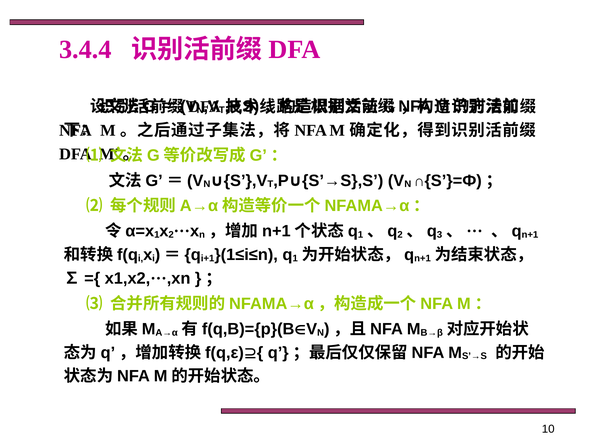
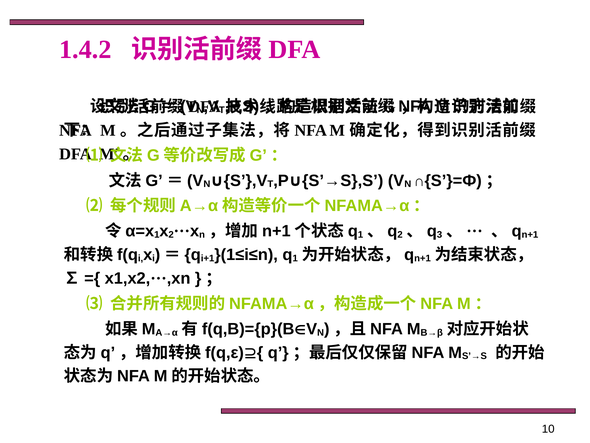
3.4.4: 3.4.4 -> 1.4.2 (85, 50)
